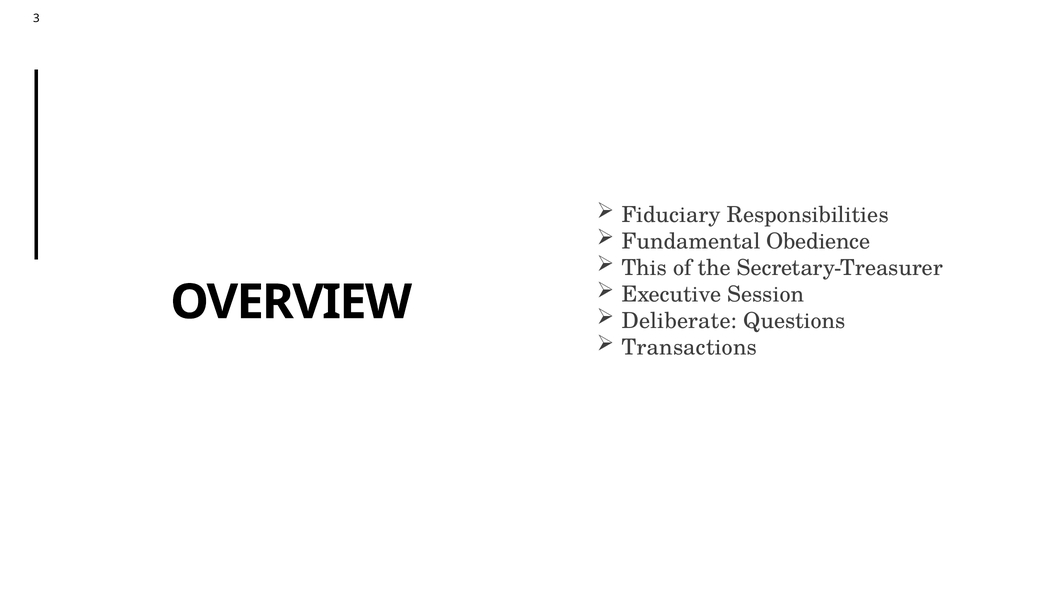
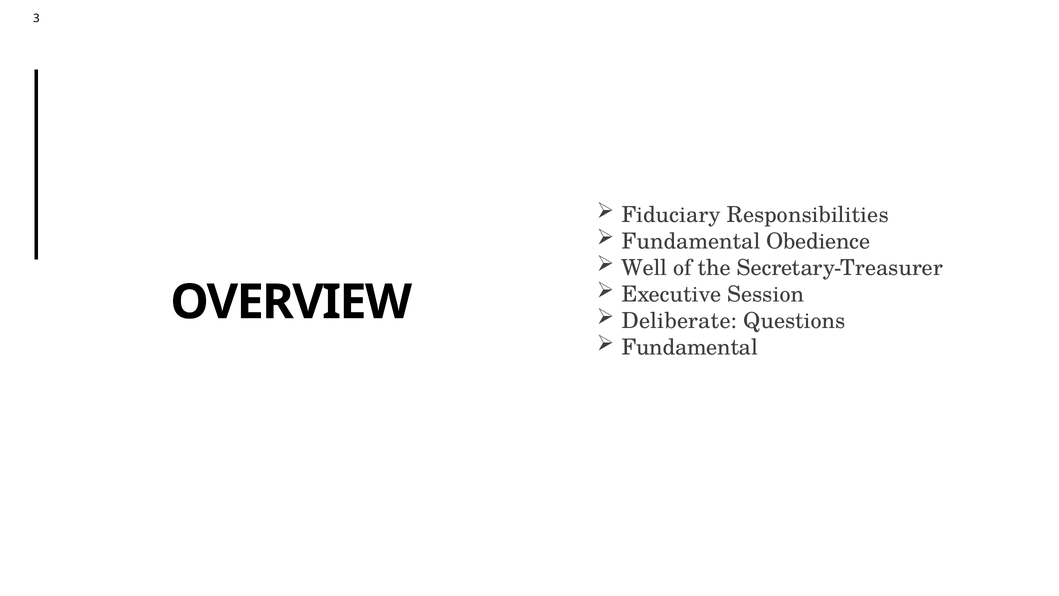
This: This -> Well (644, 268)
Transactions: Transactions -> Fundamental (690, 347)
